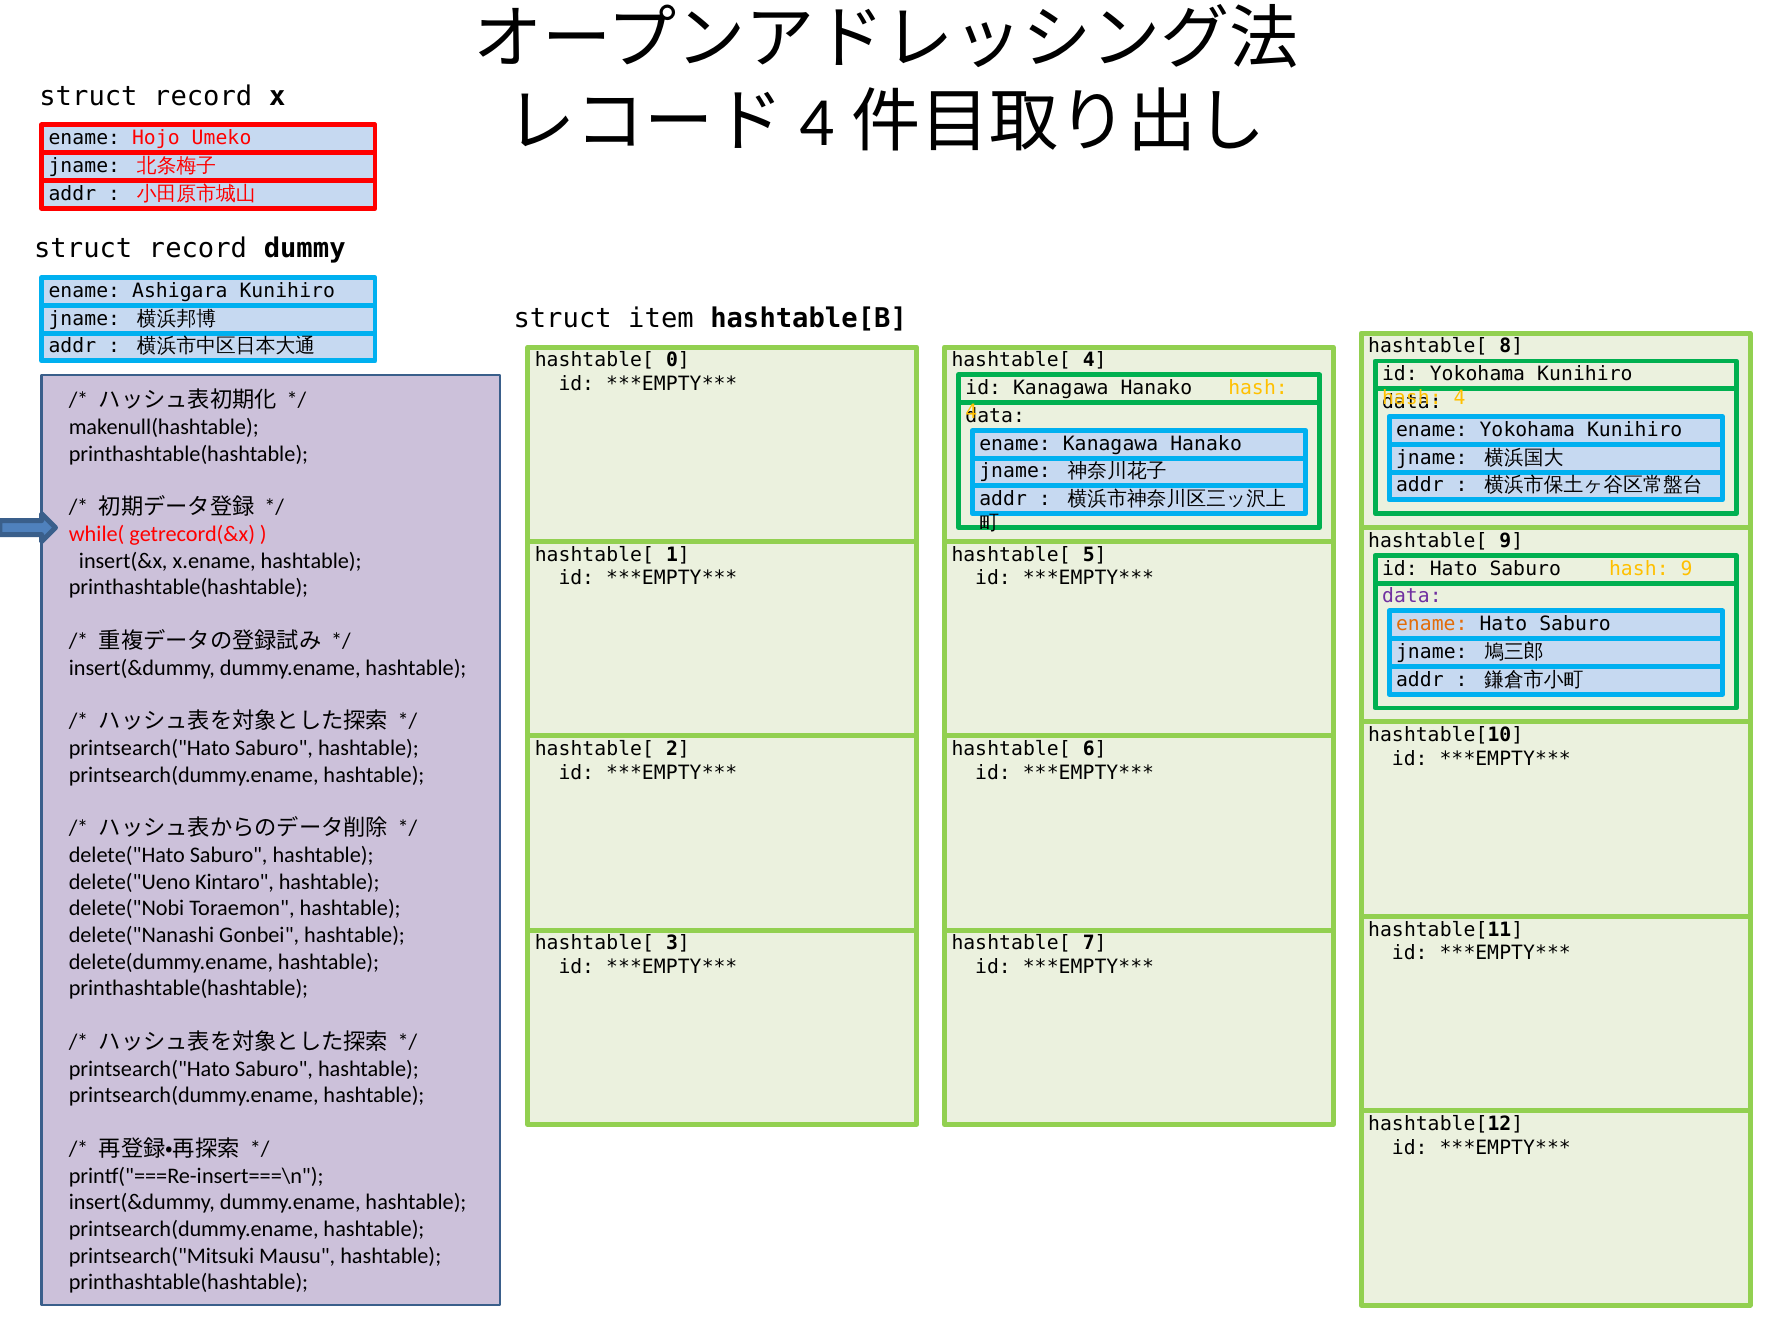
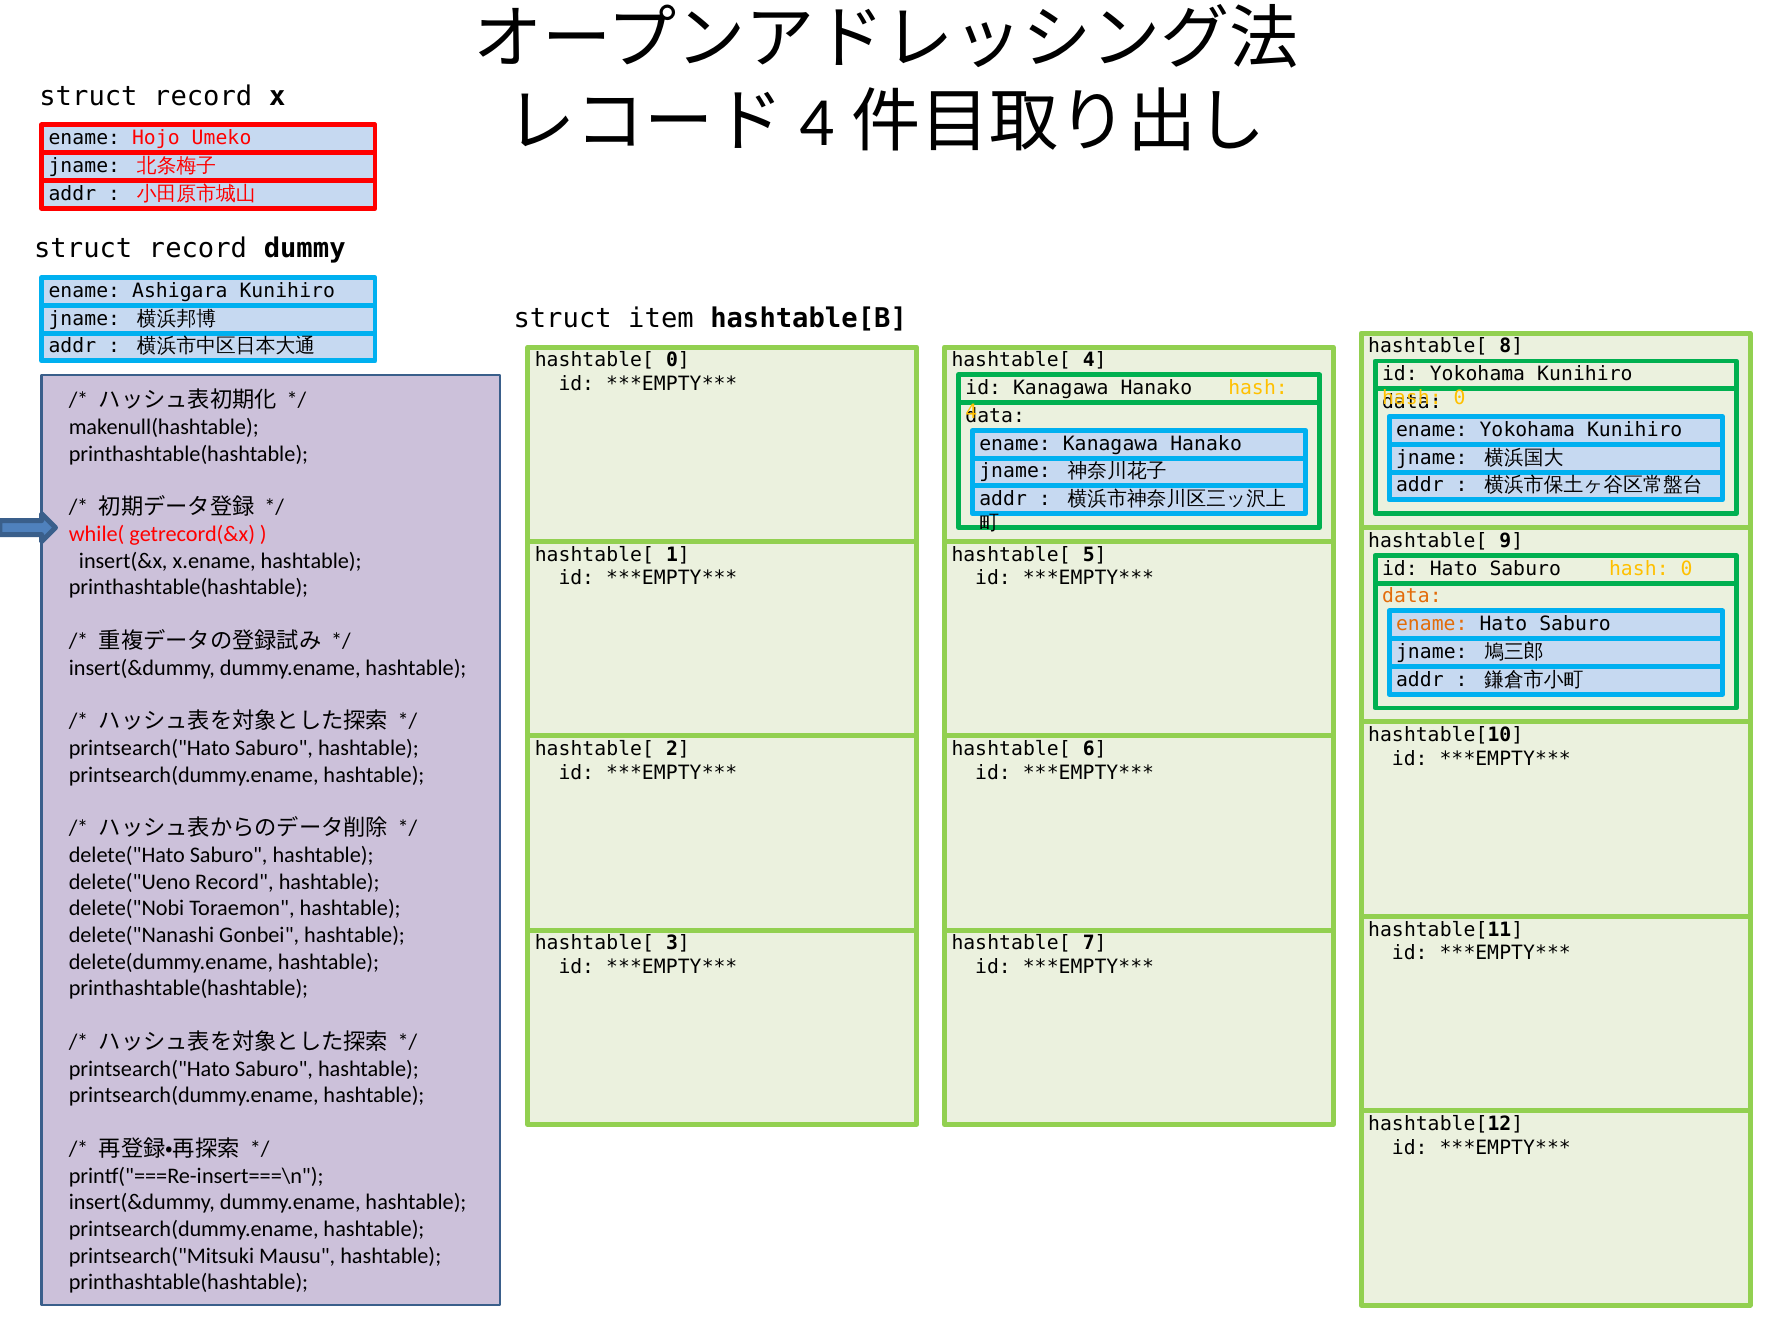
4: 4 -> 0 (1460, 398)
9: 9 -> 0 (1687, 569)
data colour: purple -> orange (1412, 597)
delete("Ueno Kintaro: Kintaro -> Record (234, 882)
